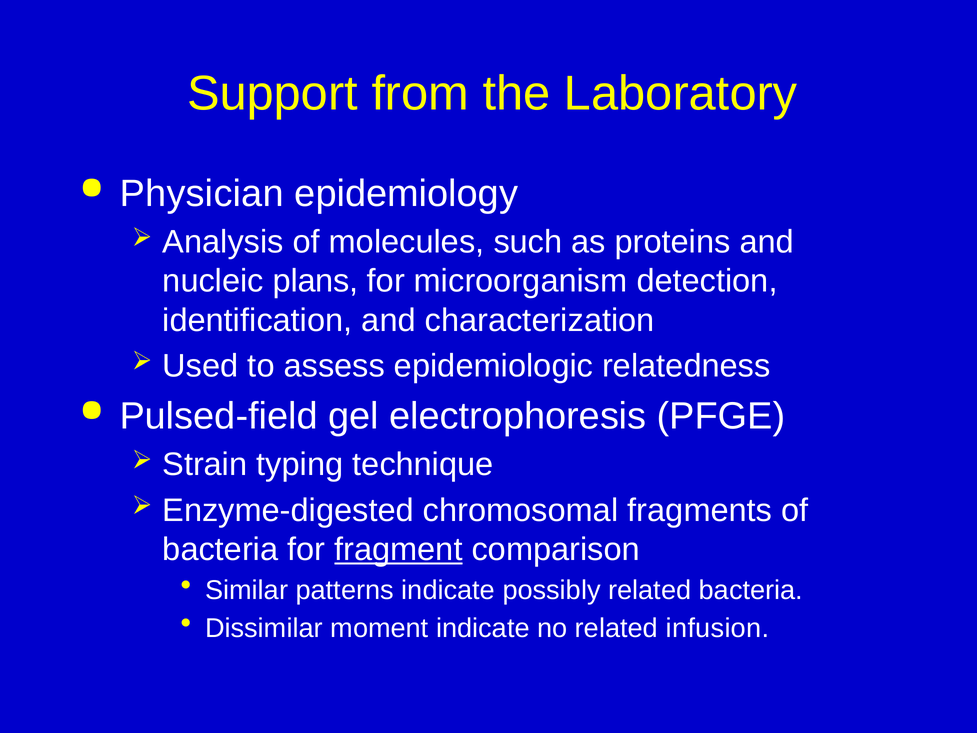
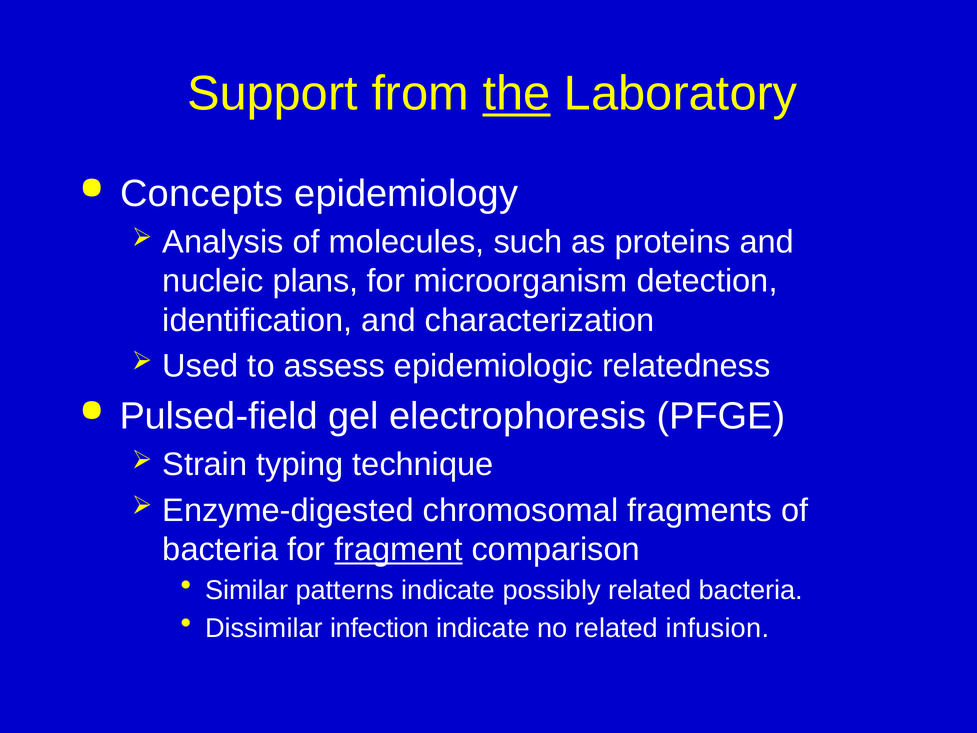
the underline: none -> present (516, 94)
Physician: Physician -> Concepts (202, 194)
moment: moment -> infection (380, 628)
